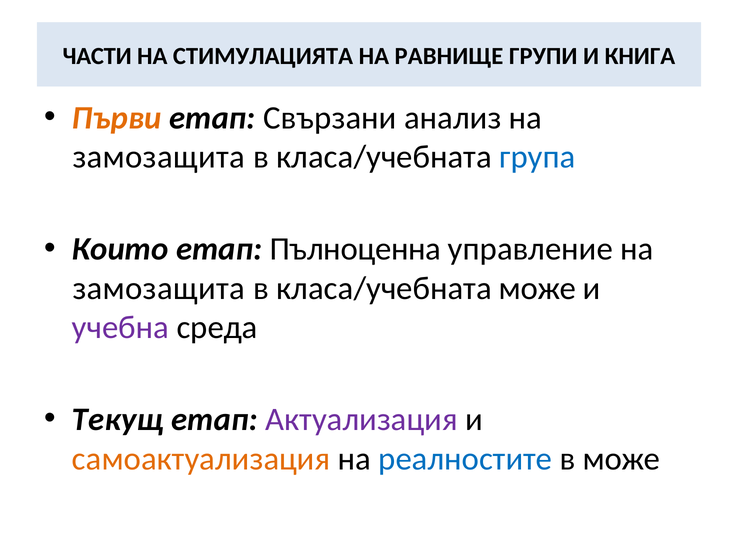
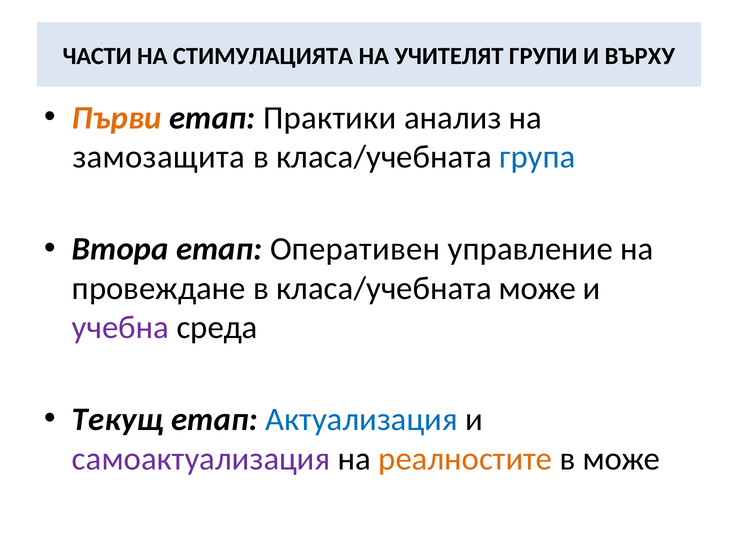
РАВНИЩЕ: РАВНИЩЕ -> УЧИТЕЛЯТ (449, 56)
КНИГА: КНИГА -> ВЪРХУ (640, 56)
Свързани: Свързани -> Практики (330, 118)
Които: Които -> Втора (120, 249)
Пълноценна: Пълноценна -> Оперативен (355, 249)
замозащита: замозащита -> провеждане (159, 289)
Актуализация colour: purple -> blue (361, 420)
самоактуализация colour: orange -> purple (201, 459)
реалностите colour: blue -> orange (465, 459)
